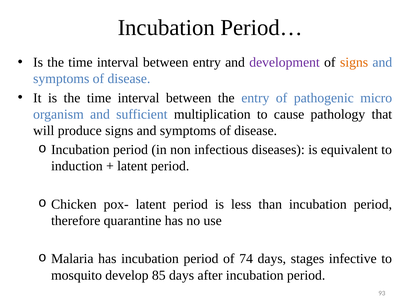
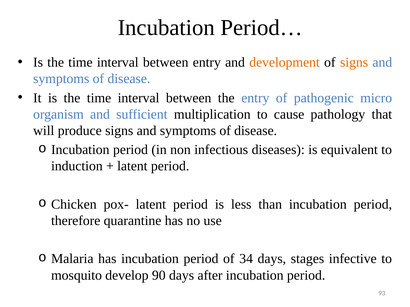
development colour: purple -> orange (285, 62)
74: 74 -> 34 (246, 259)
85: 85 -> 90 (159, 276)
